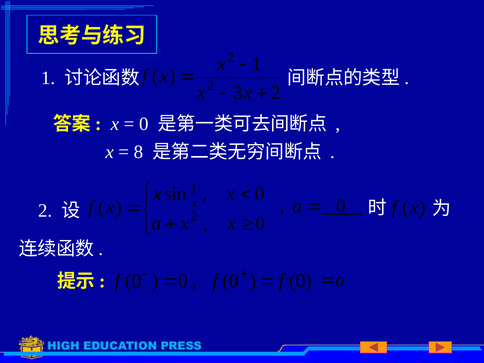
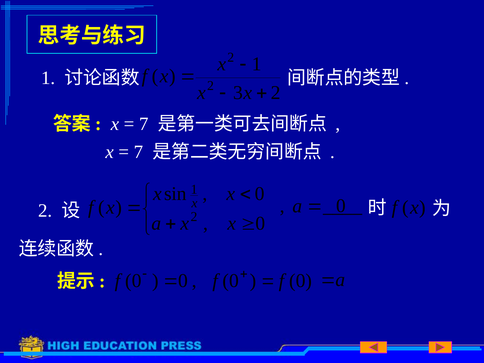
0: 0 -> 7 (144, 124)
8: 8 -> 7 (139, 152)
